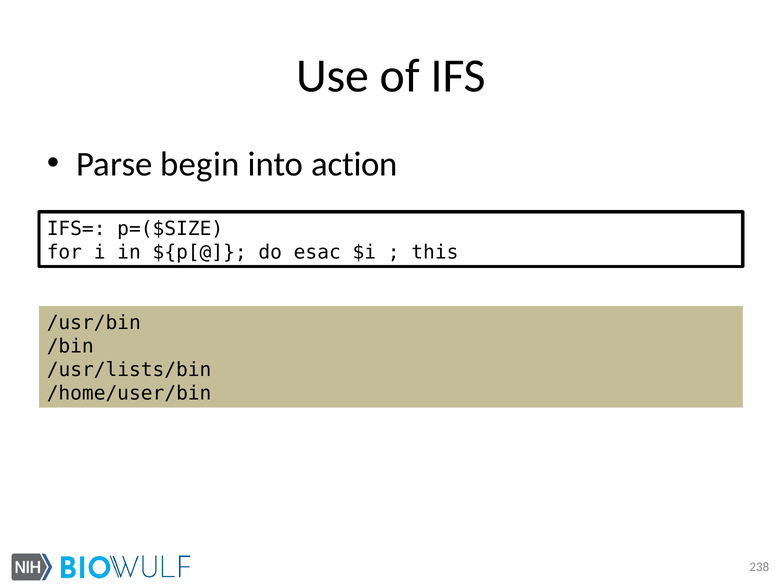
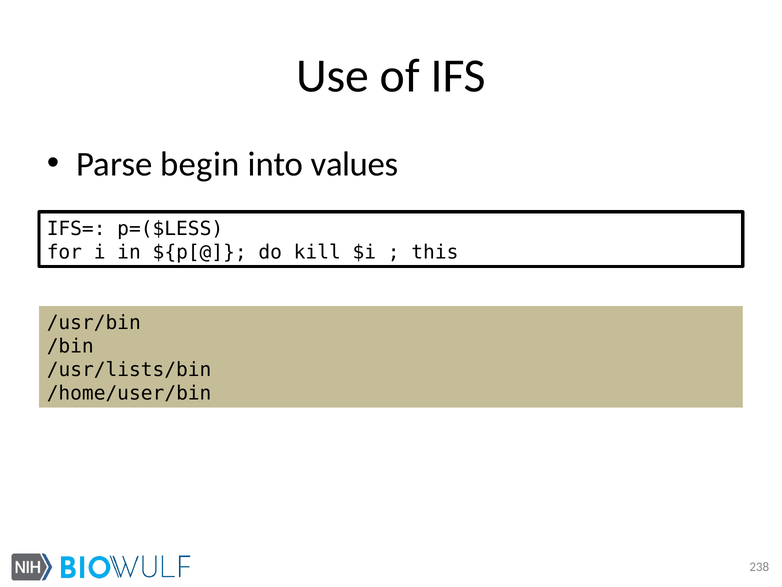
action: action -> values (355, 164)
p=($SIZE: p=($SIZE -> p=($LESS (170, 229)
esac: esac -> kill (317, 252)
